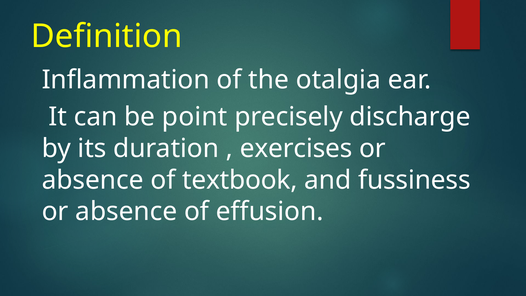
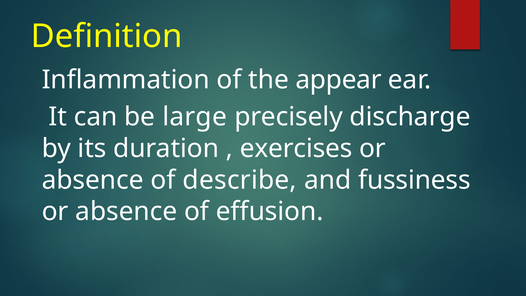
otalgia: otalgia -> appear (338, 80)
point: point -> large (195, 117)
textbook: textbook -> describe (240, 180)
